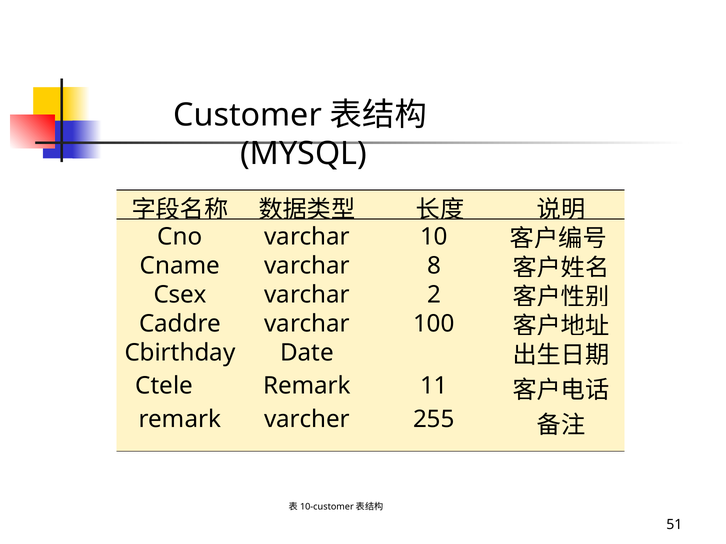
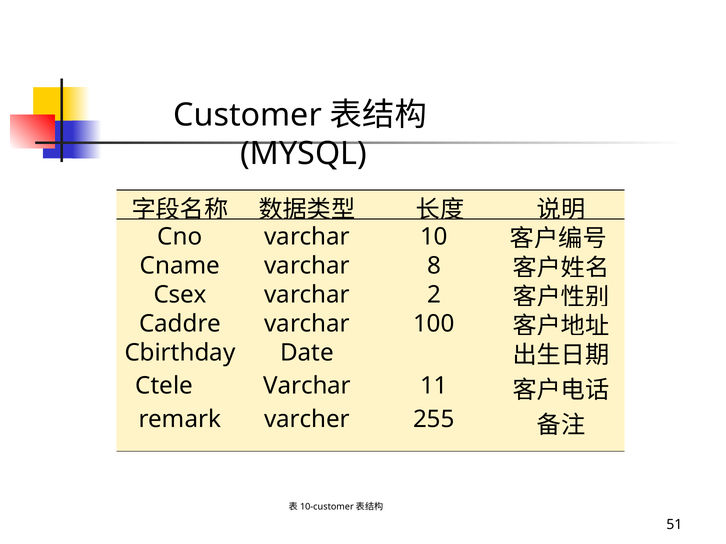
Remark: Remark -> Varchar (307, 386)
